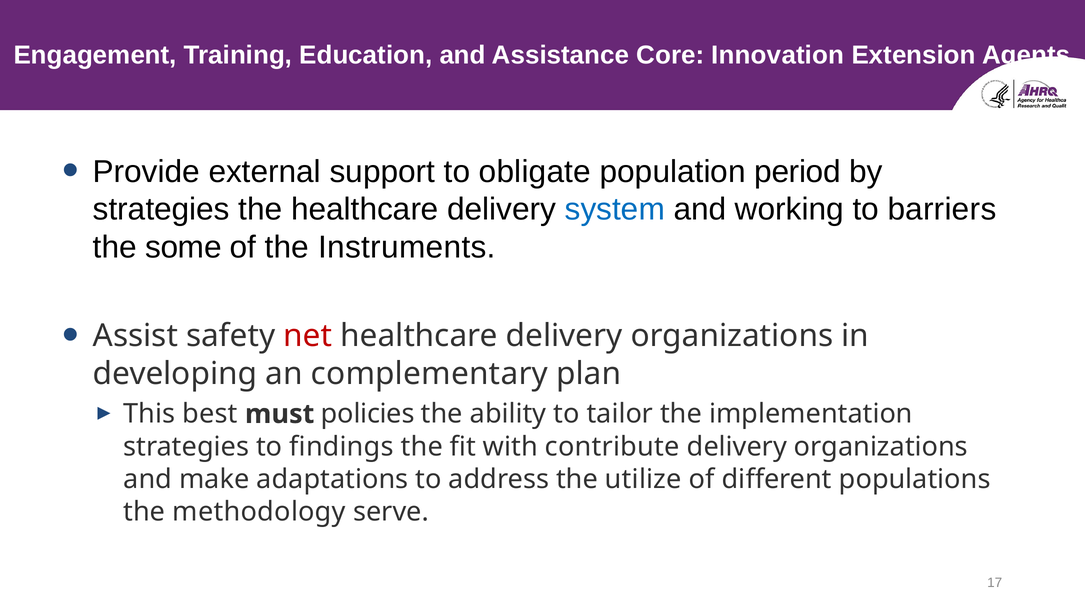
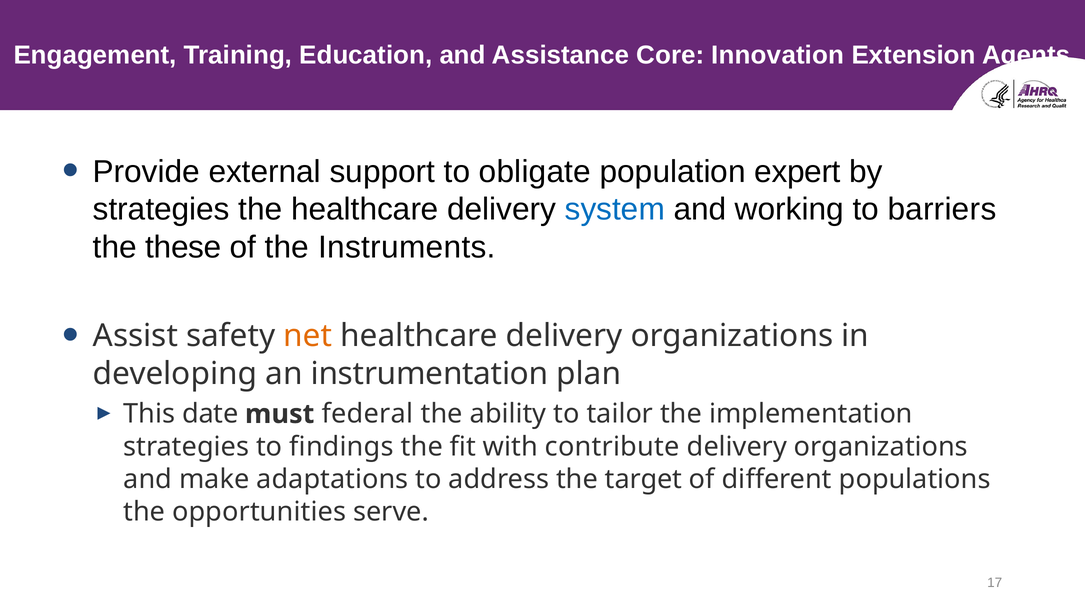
period: period -> expert (798, 172)
some: some -> these (183, 248)
net colour: red -> orange (308, 336)
complementary: complementary -> instrumentation (430, 374)
best: best -> date (210, 414)
policies: policies -> federal (367, 414)
utilize: utilize -> target (643, 479)
methodology: methodology -> opportunities (259, 512)
